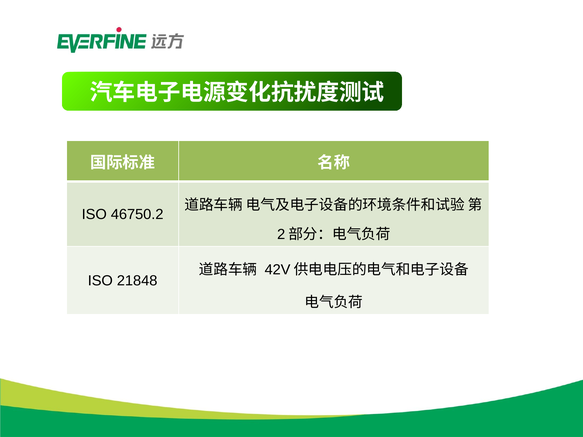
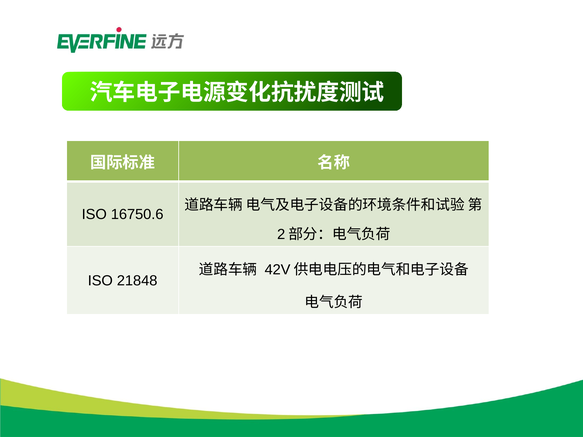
46750.2: 46750.2 -> 16750.6 (137, 214)
